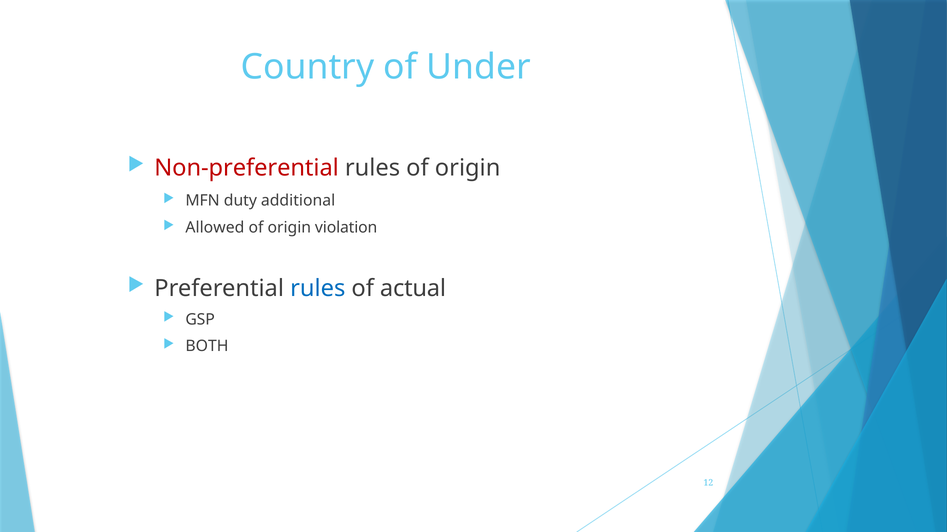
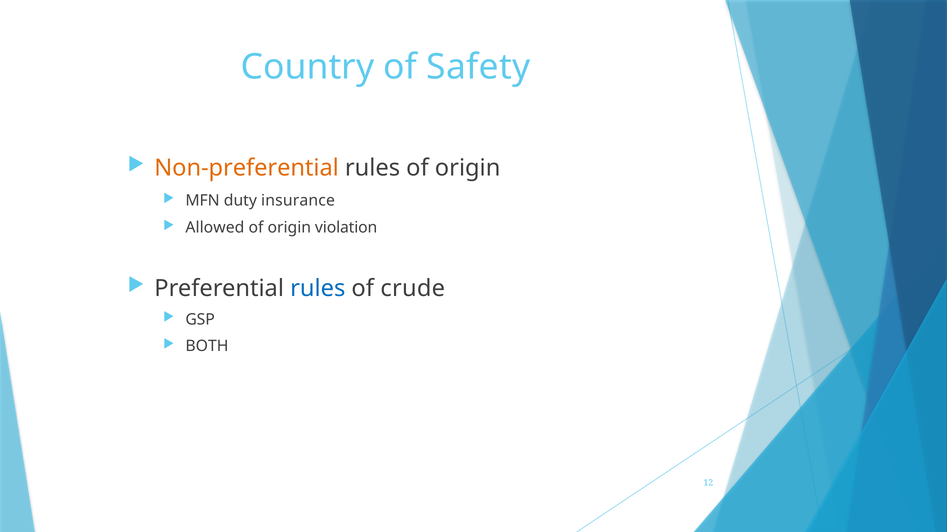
Under: Under -> Safety (478, 67)
Non-preferential colour: red -> orange (247, 168)
additional: additional -> insurance (298, 201)
actual: actual -> crude (413, 289)
